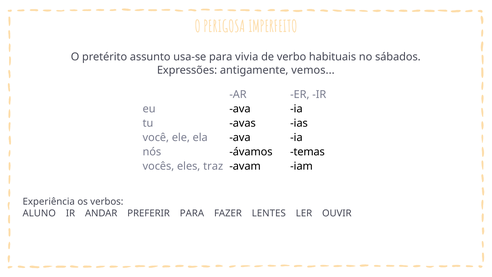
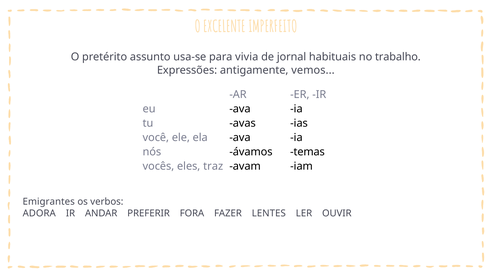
PERIGOSA: PERIGOSA -> EXCELENTE (225, 27)
verbo: verbo -> jornal (292, 57)
sábados: sábados -> trabalho (398, 57)
Experiência: Experiência -> Emigrantes (49, 202)
ALUNO: ALUNO -> ADORA (39, 213)
PREFERIR PARA: PARA -> FORA (192, 213)
